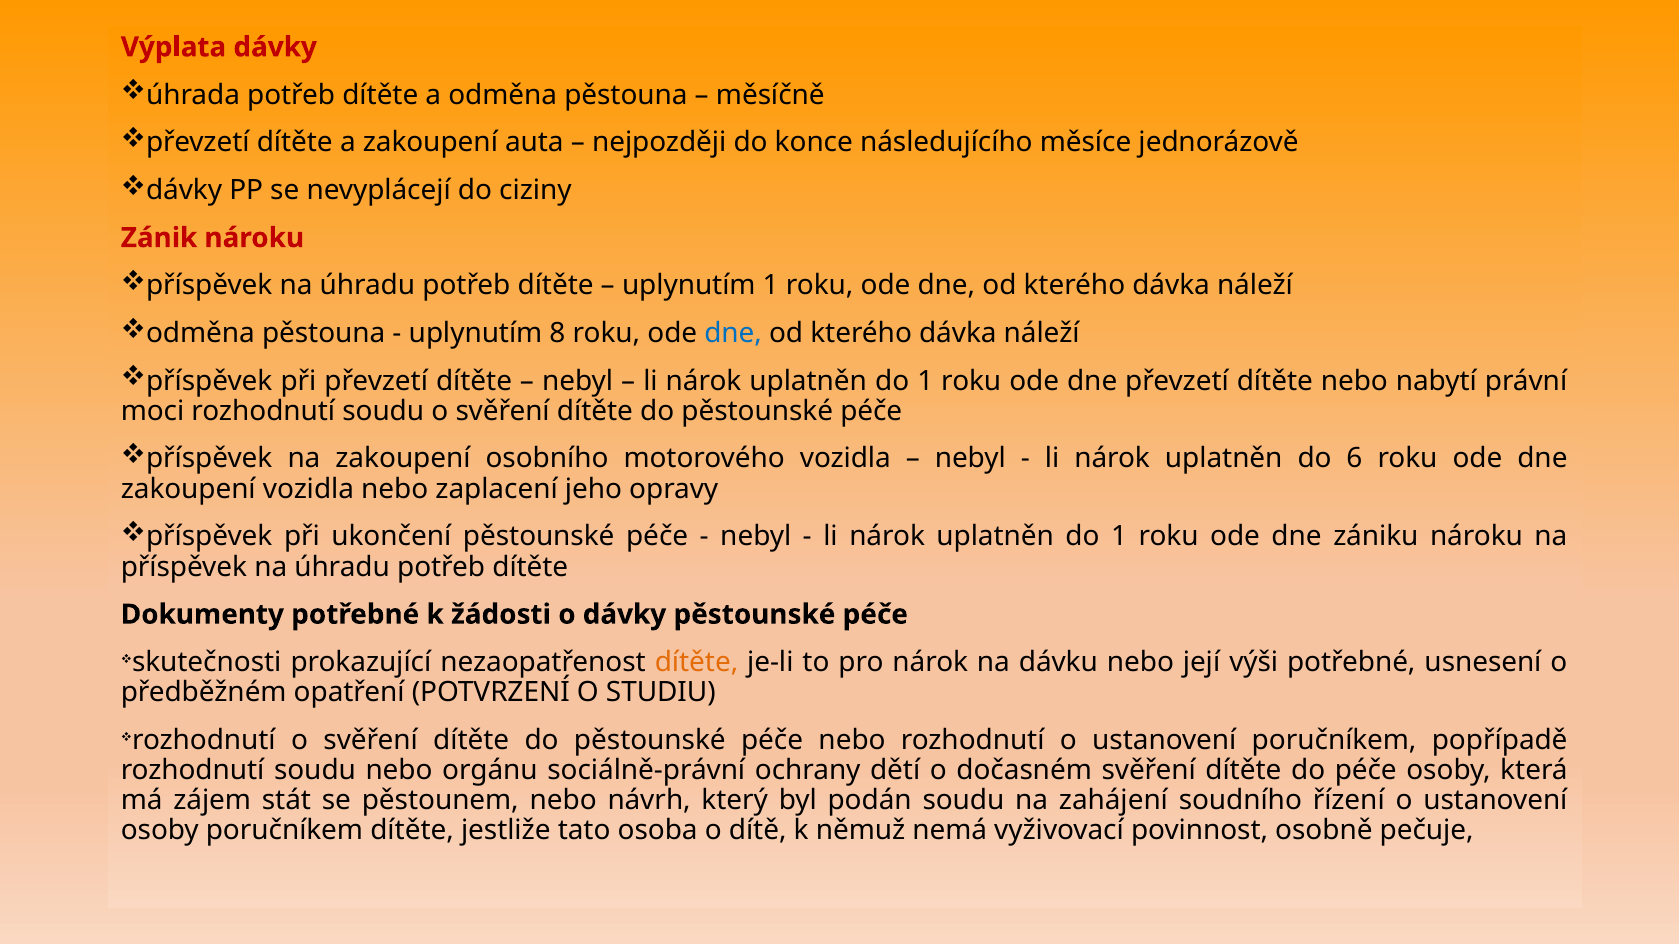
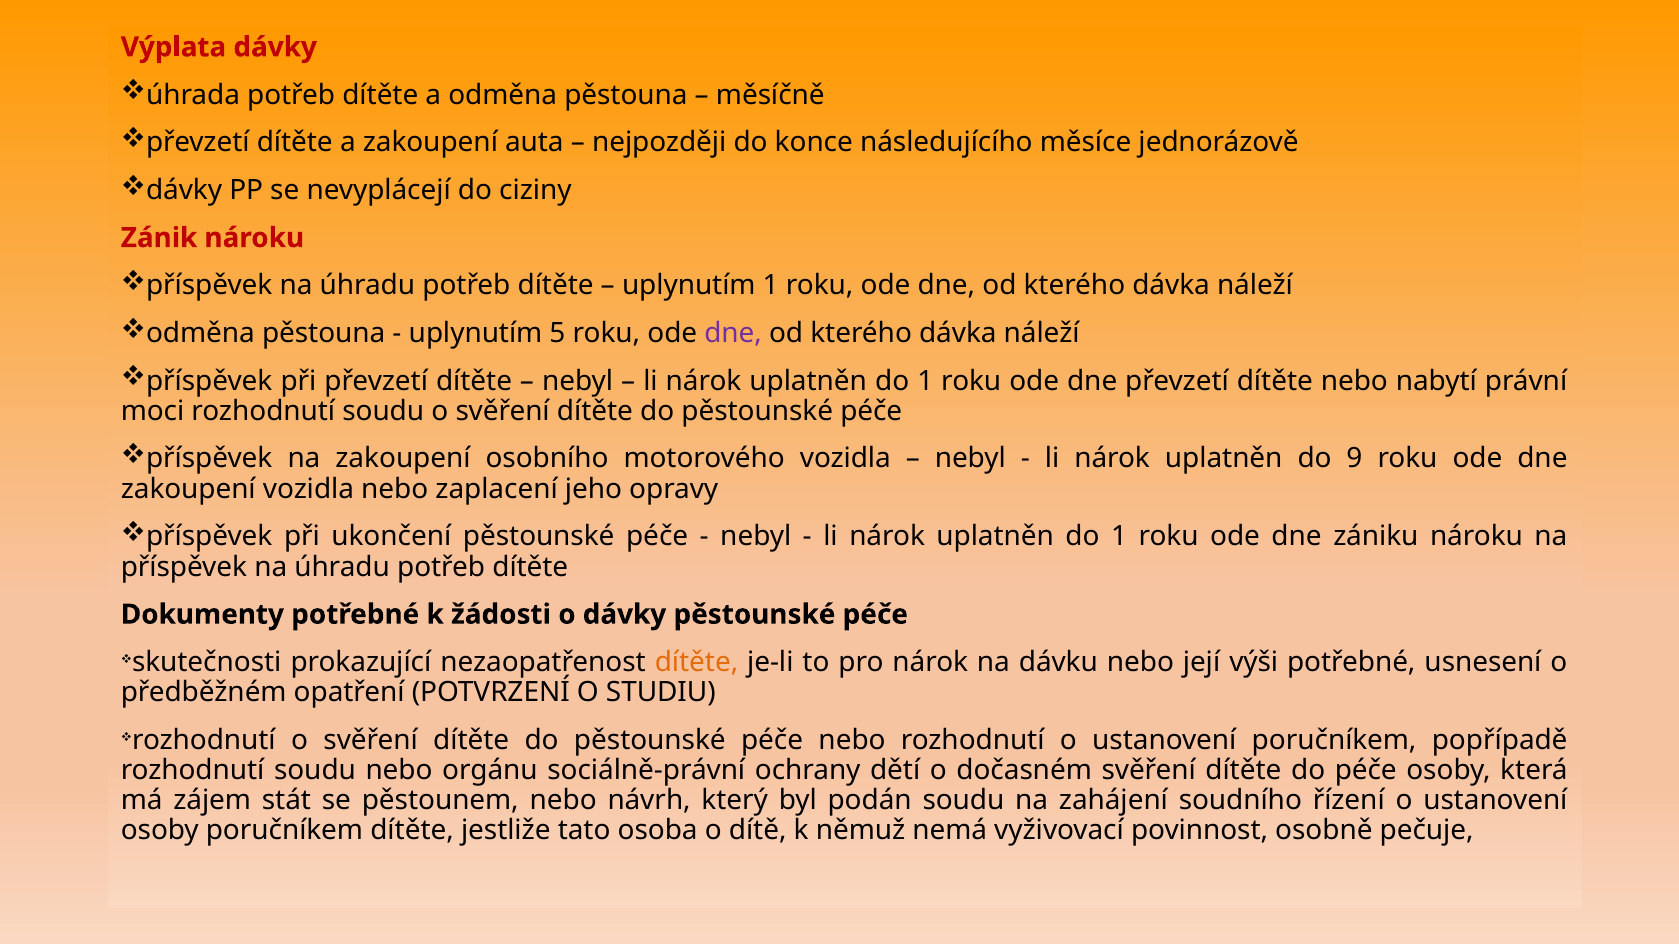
8: 8 -> 5 (557, 333)
dne colour: blue -> purple (733, 333)
6: 6 -> 9 (1354, 459)
